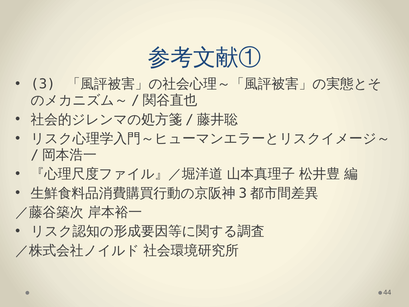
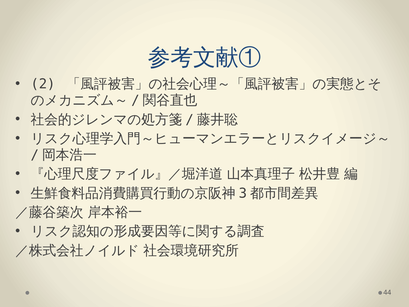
3: 3 -> 2 (43, 84)
